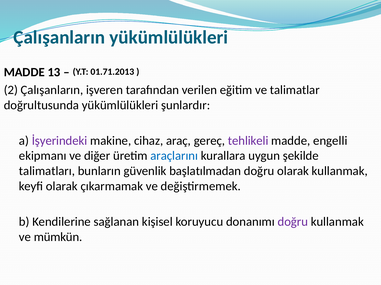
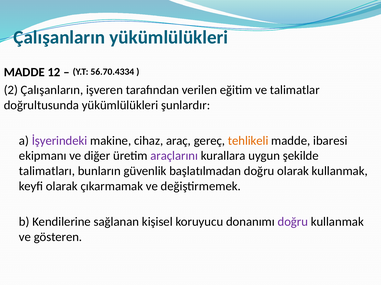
13: 13 -> 12 (54, 72)
01.71.2013: 01.71.2013 -> 56.70.4334 (112, 72)
tehlikeli colour: purple -> orange (248, 141)
engelli: engelli -> ibaresi (330, 141)
araçlarını colour: blue -> purple (174, 156)
mümkün: mümkün -> gösteren (58, 237)
